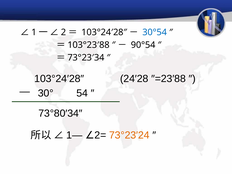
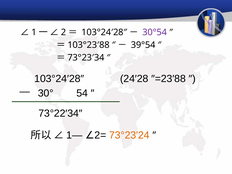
30°54 colour: blue -> purple (155, 32)
90°54: 90°54 -> 39°54 (143, 45)
73°80′34″: 73°80′34″ -> 73°22′34″ (60, 113)
